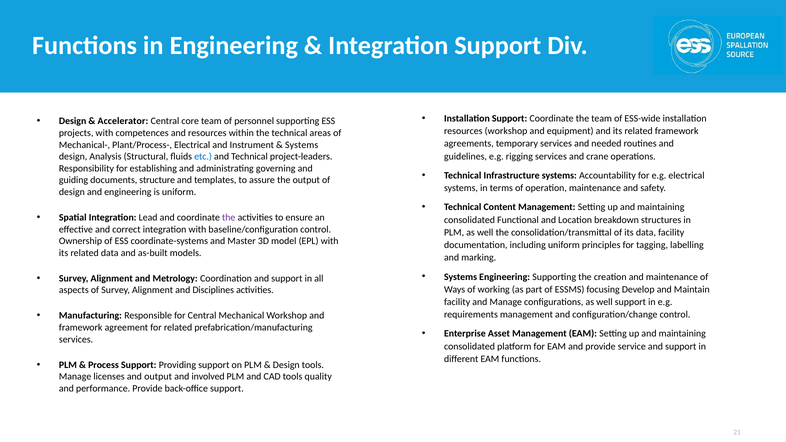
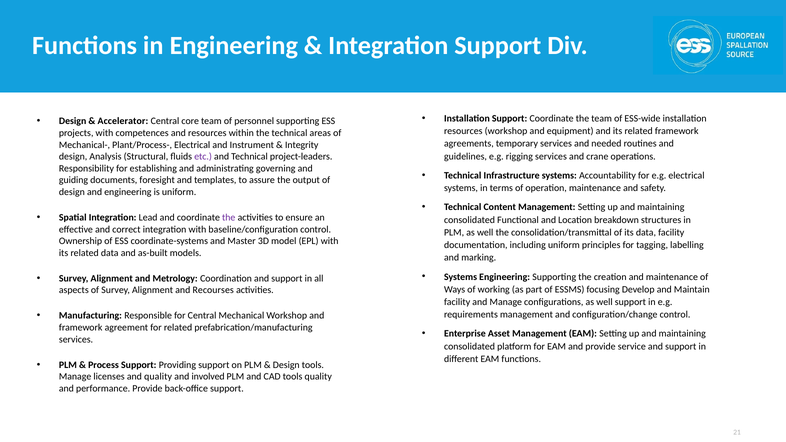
Systems: Systems -> Integrity (302, 145)
etc colour: blue -> purple (203, 157)
structure: structure -> foresight (157, 180)
Disciplines: Disciplines -> Recourses (213, 290)
and output: output -> quality (158, 377)
